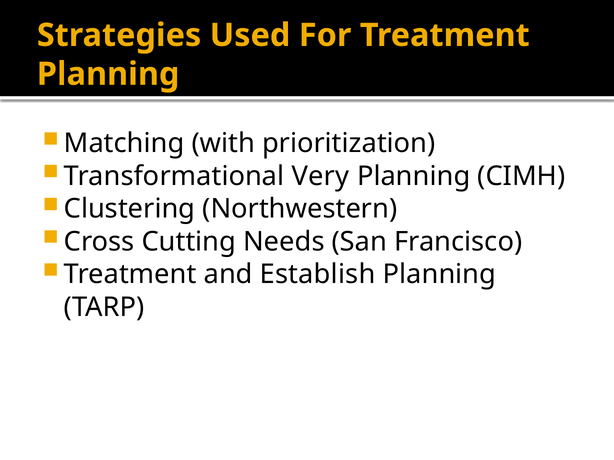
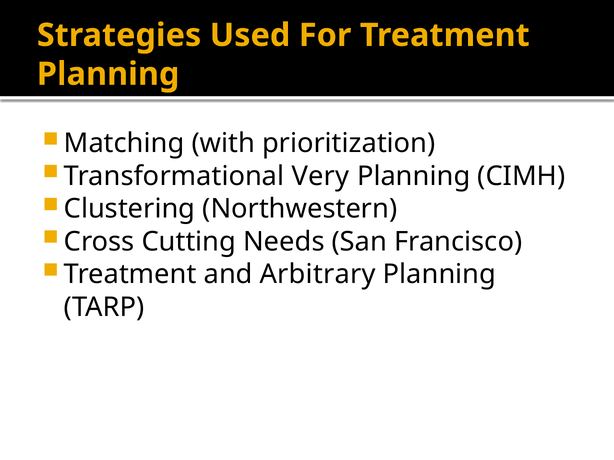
Establish: Establish -> Arbitrary (318, 275)
